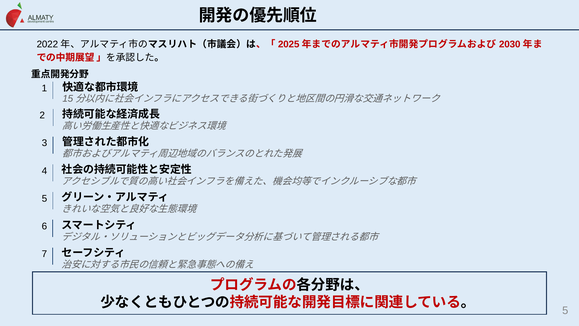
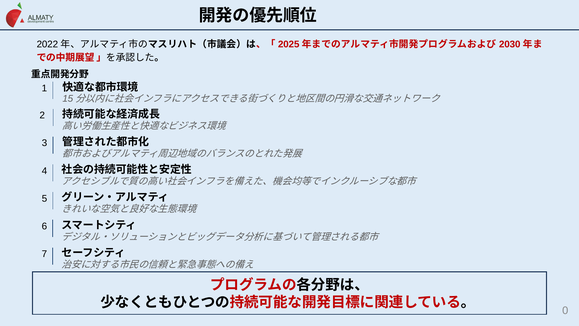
5: 5 -> 0 (565, 310)
